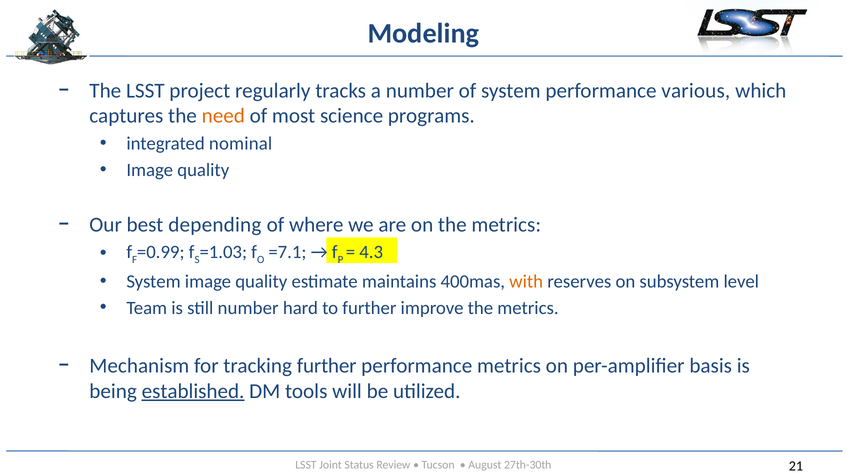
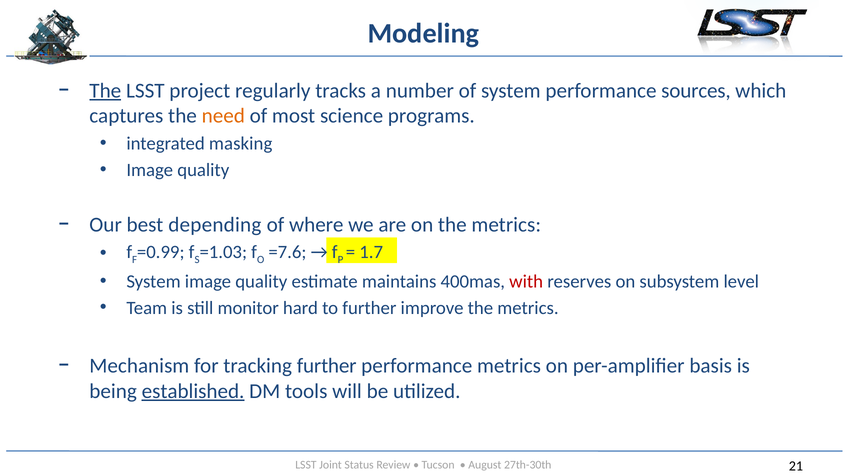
The underline: none -> present (105, 91)
various: various -> sources (696, 91)
nominal: nominal -> masking (241, 144)
=7.1: =7.1 -> =7.6 (287, 252)
4.3: 4.3 -> 1.7 (371, 252)
with colour: orange -> red (526, 282)
still number: number -> monitor (248, 308)
